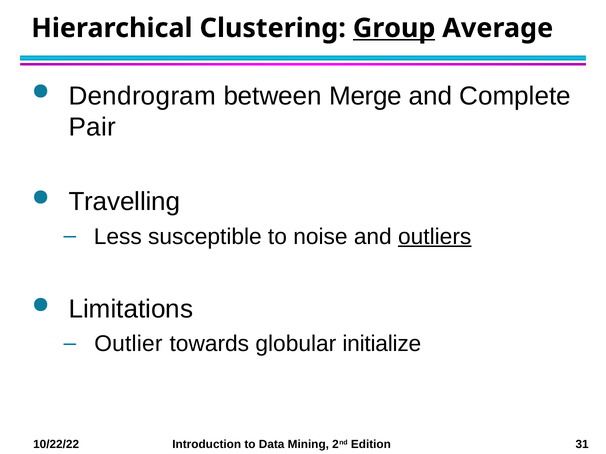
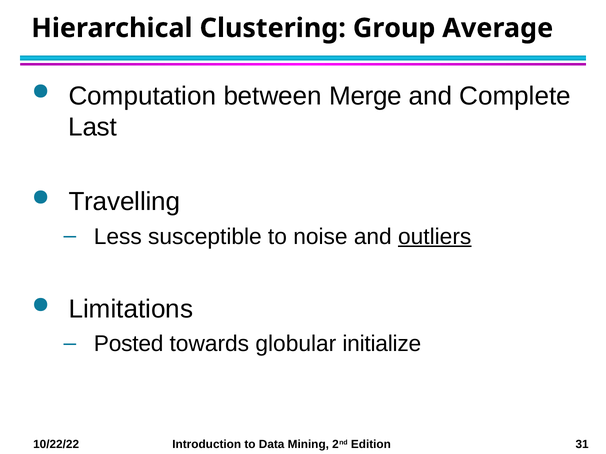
Group underline: present -> none (394, 28)
Dendrogram: Dendrogram -> Computation (142, 96)
Pair: Pair -> Last (93, 127)
Outlier: Outlier -> Posted (129, 344)
